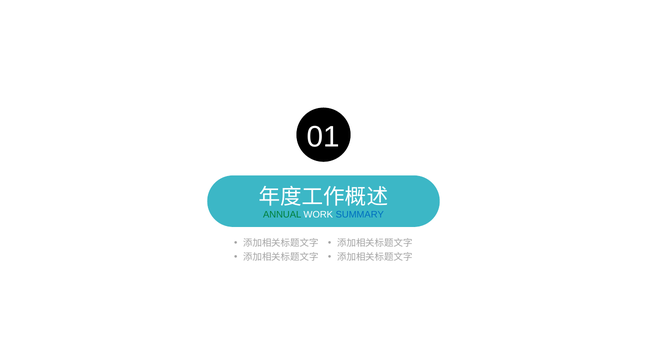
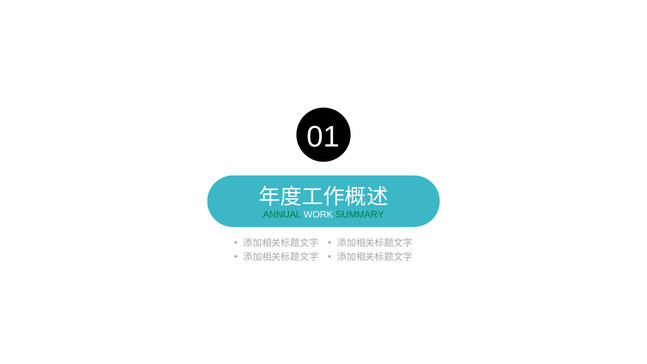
SUMMARY colour: blue -> green (360, 215)
